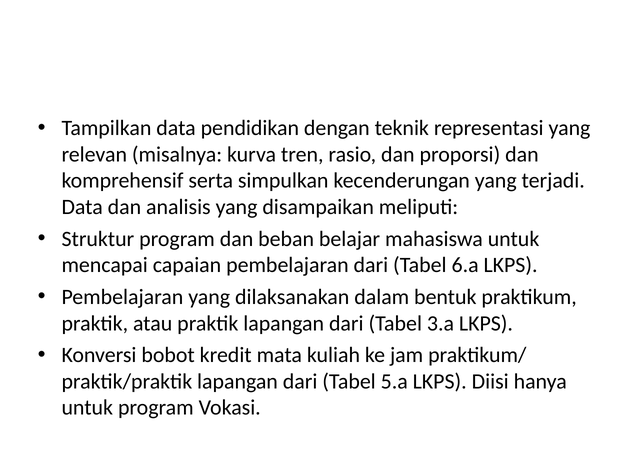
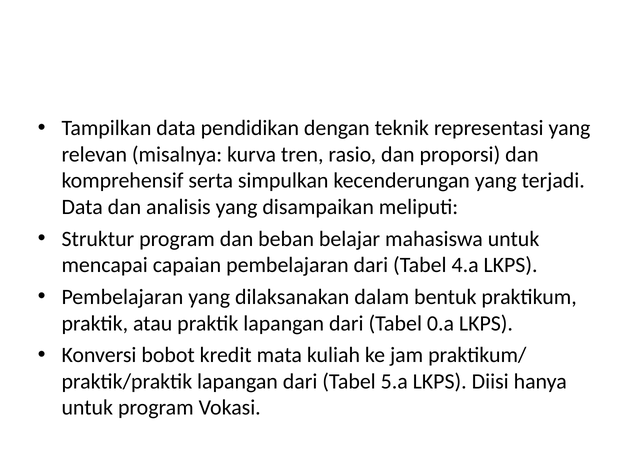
6.a: 6.a -> 4.a (465, 265)
3.a: 3.a -> 0.a (441, 323)
